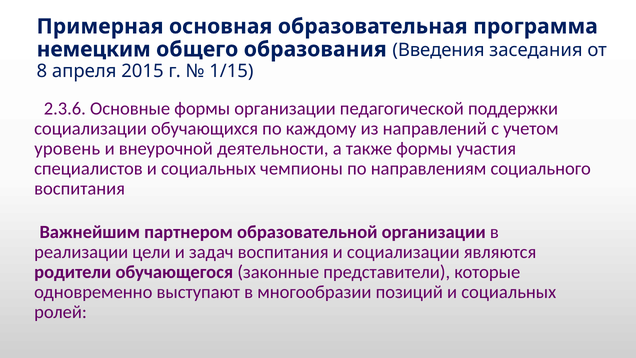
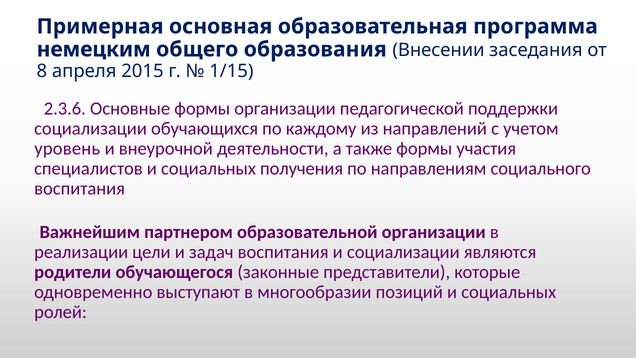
Введения: Введения -> Внесении (439, 50)
чемпионы: чемпионы -> получения (302, 169)
